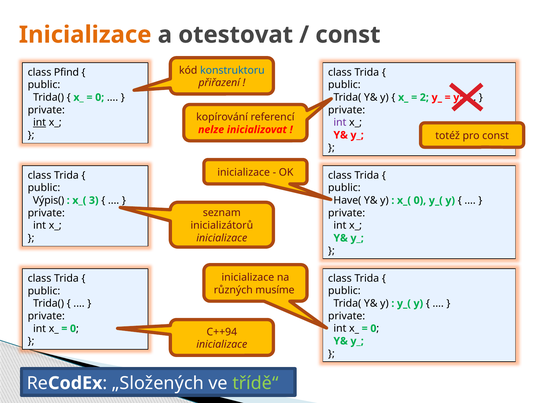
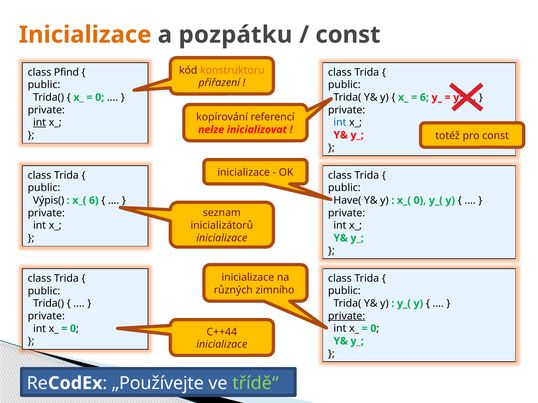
otestovat: otestovat -> pozpátku (235, 35)
konstruktoru colour: blue -> orange (232, 70)
2: 2 -> 6 (424, 98)
int colour: purple -> blue (340, 123)
x_( 3: 3 -> 6 (94, 201)
musíme: musíme -> zimního (275, 290)
private underline: none -> present (347, 316)
C++94: C++94 -> C++44 (222, 332)
„Složených: „Složených -> „Používejte (158, 384)
